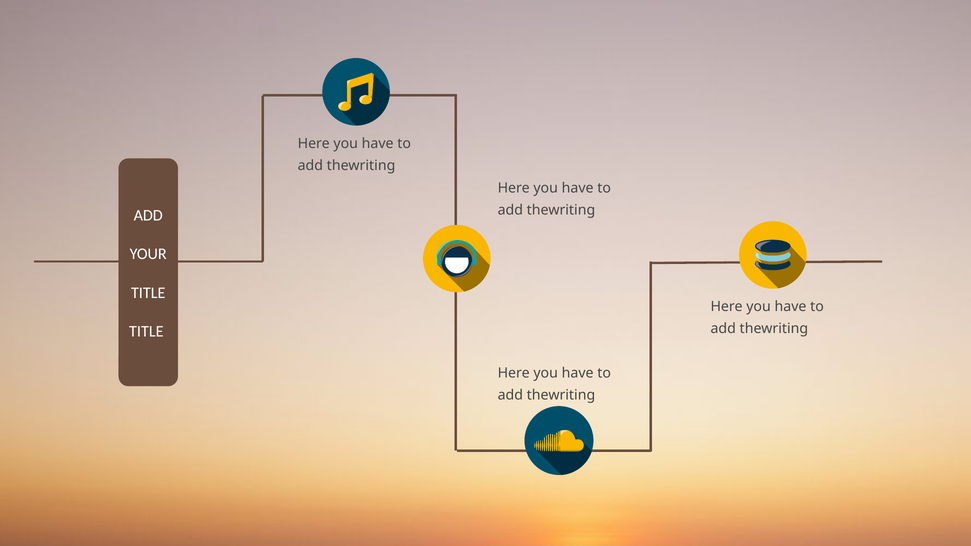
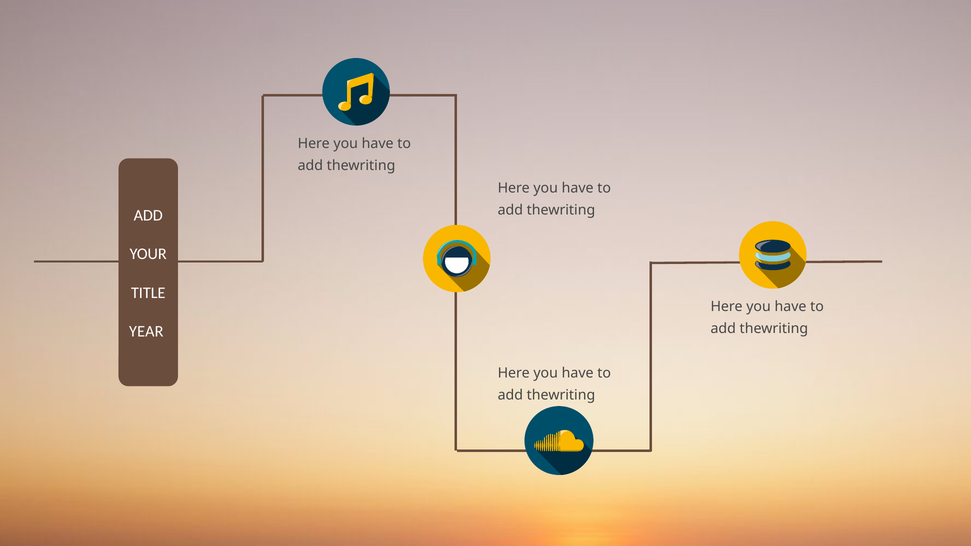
TITLE: TITLE -> YEAR (146, 332)
